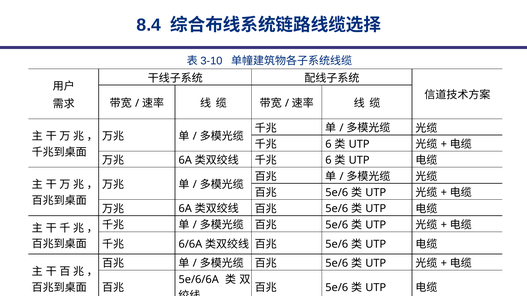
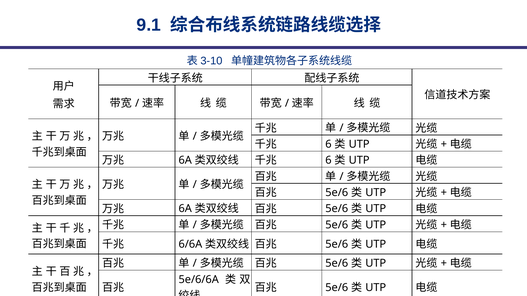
8.4: 8.4 -> 9.1 (149, 25)
